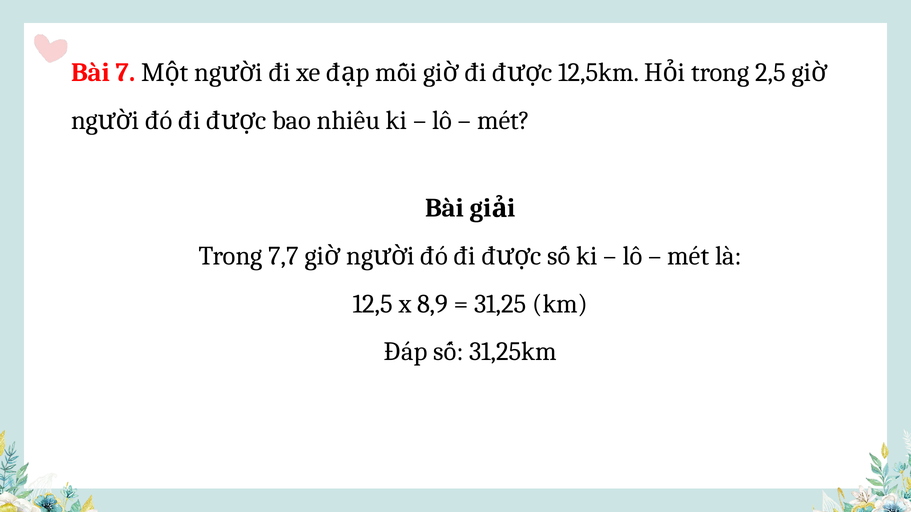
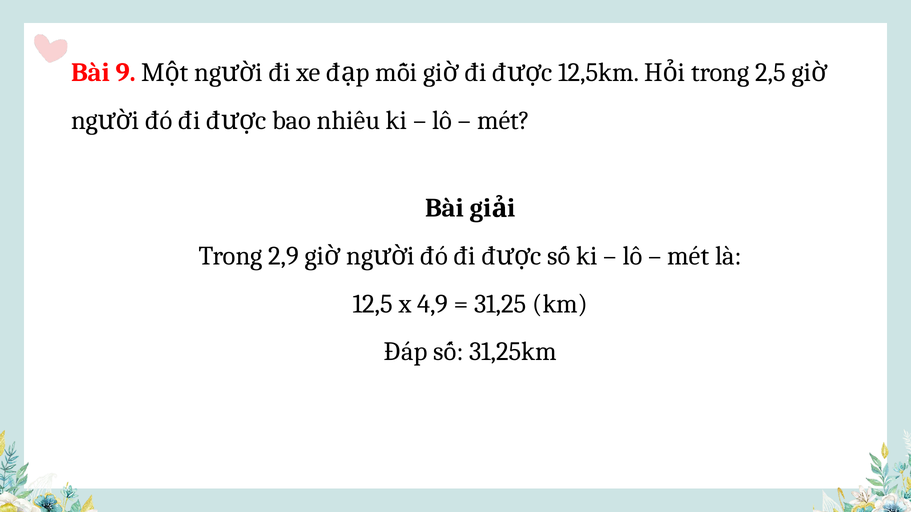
7: 7 -> 9 (126, 73)
7,7: 7,7 -> 2,9 (284, 256)
8,9: 8,9 -> 4,9 (433, 304)
